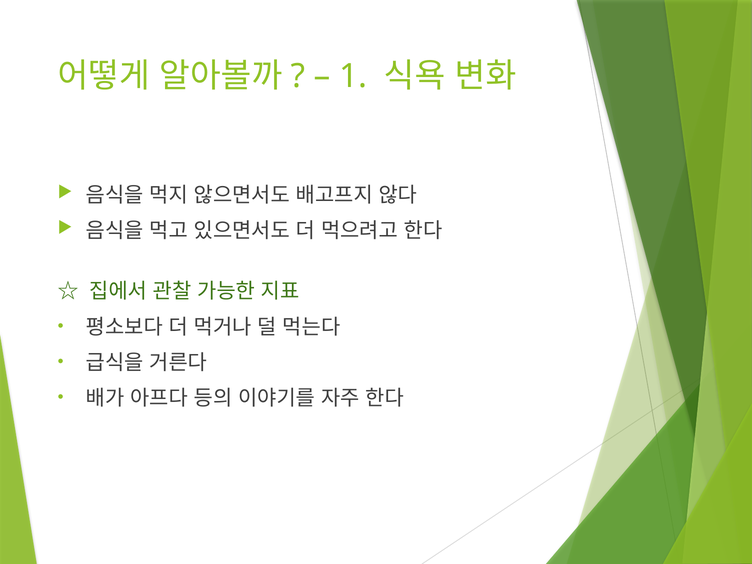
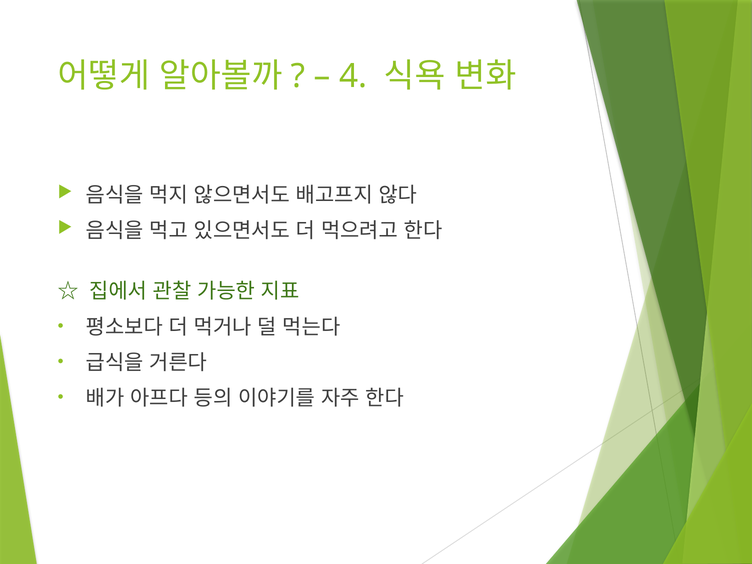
1: 1 -> 4 (353, 76)
